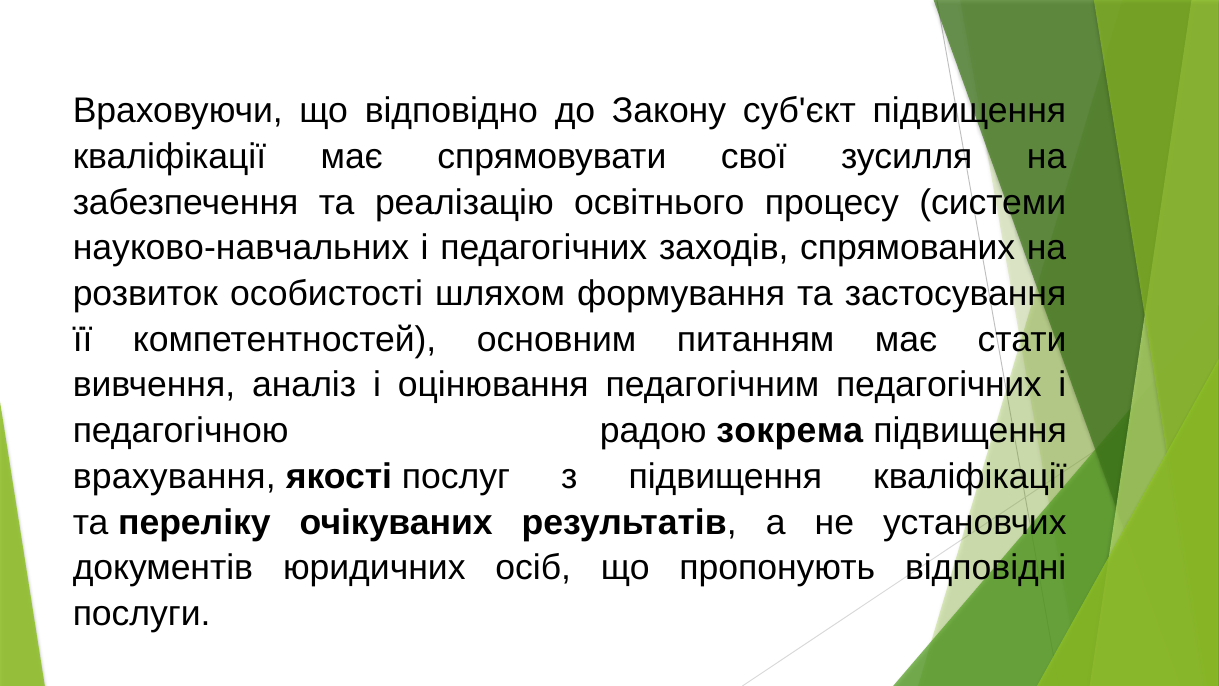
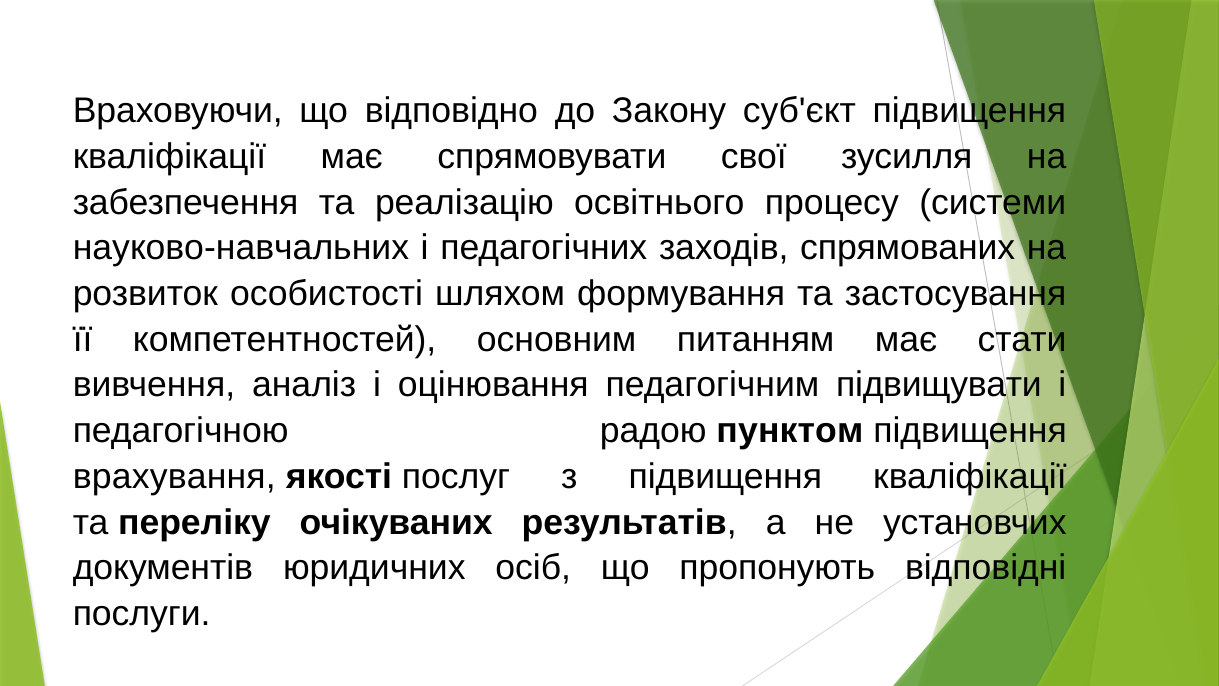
педагогічним педагогічних: педагогічних -> підвищувати (939, 385)
зокрема: зокрема -> пунктом (790, 431)
